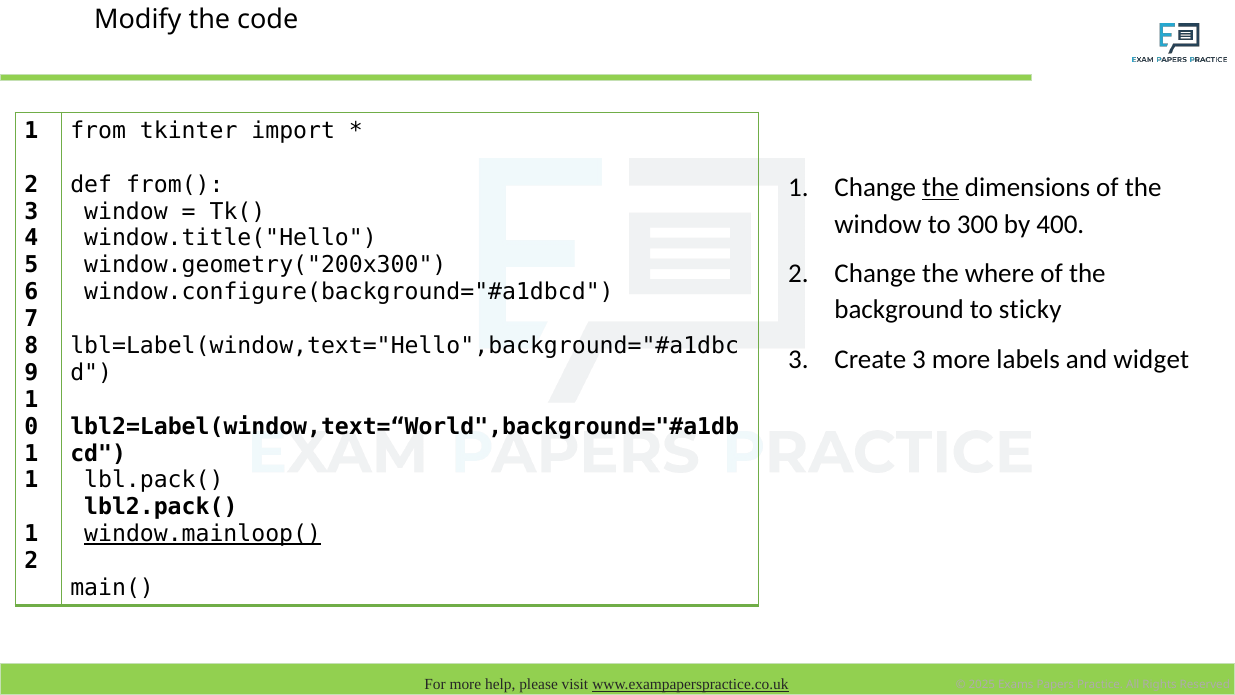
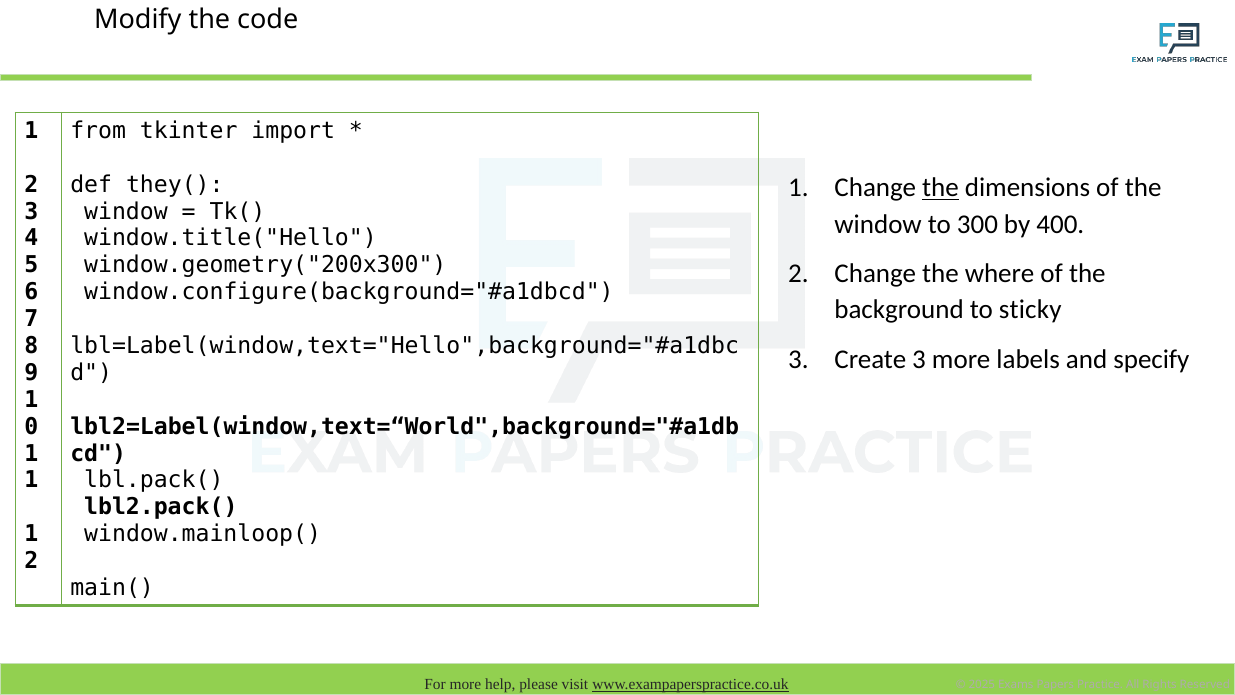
from(: from( -> they( (175, 184)
widget: widget -> specify (1151, 359)
window.mainloop( underline: present -> none (203, 534)
